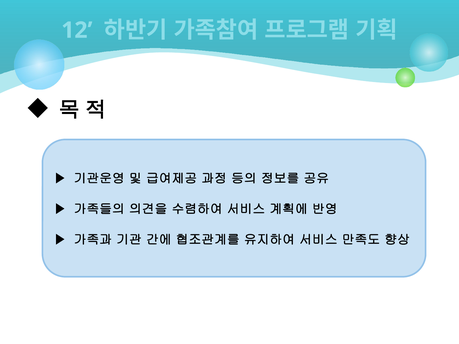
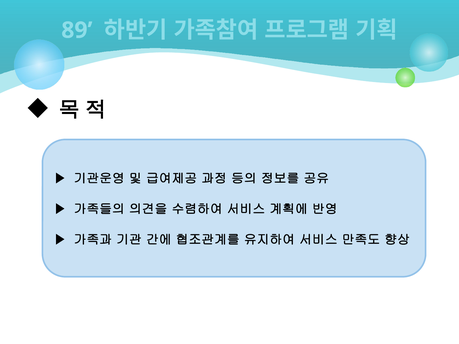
12: 12 -> 89 (77, 30)
